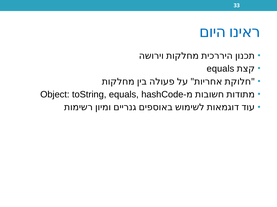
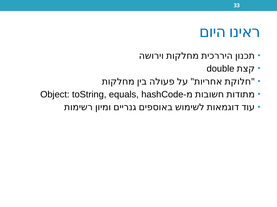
equals: equals -> double (220, 69)
